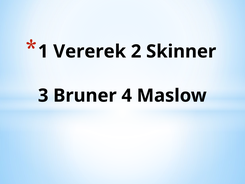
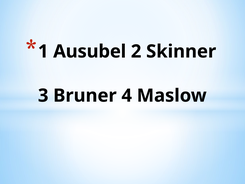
Vererek: Vererek -> Ausubel (90, 51)
